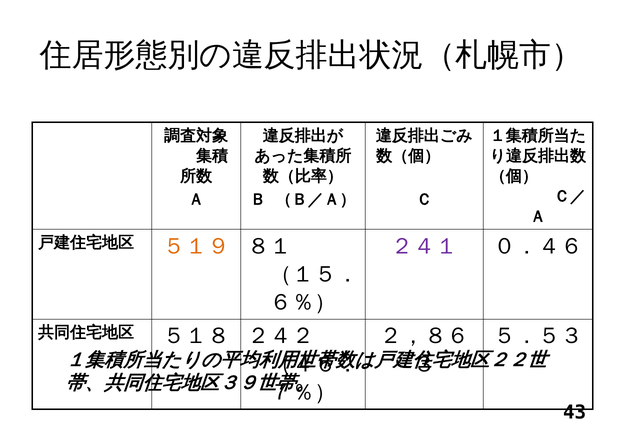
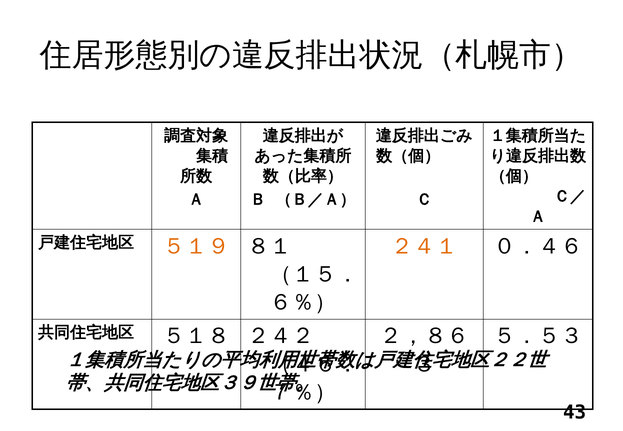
２４１ colour: purple -> orange (424, 246)
